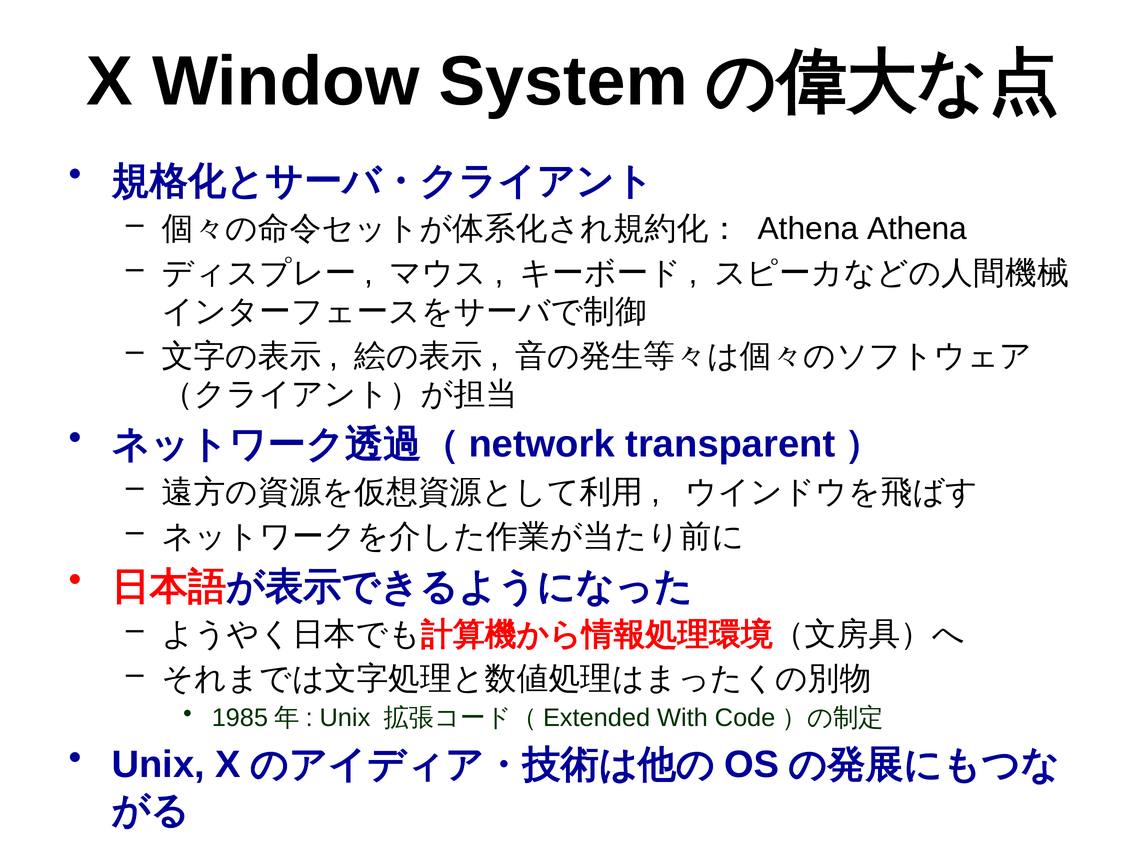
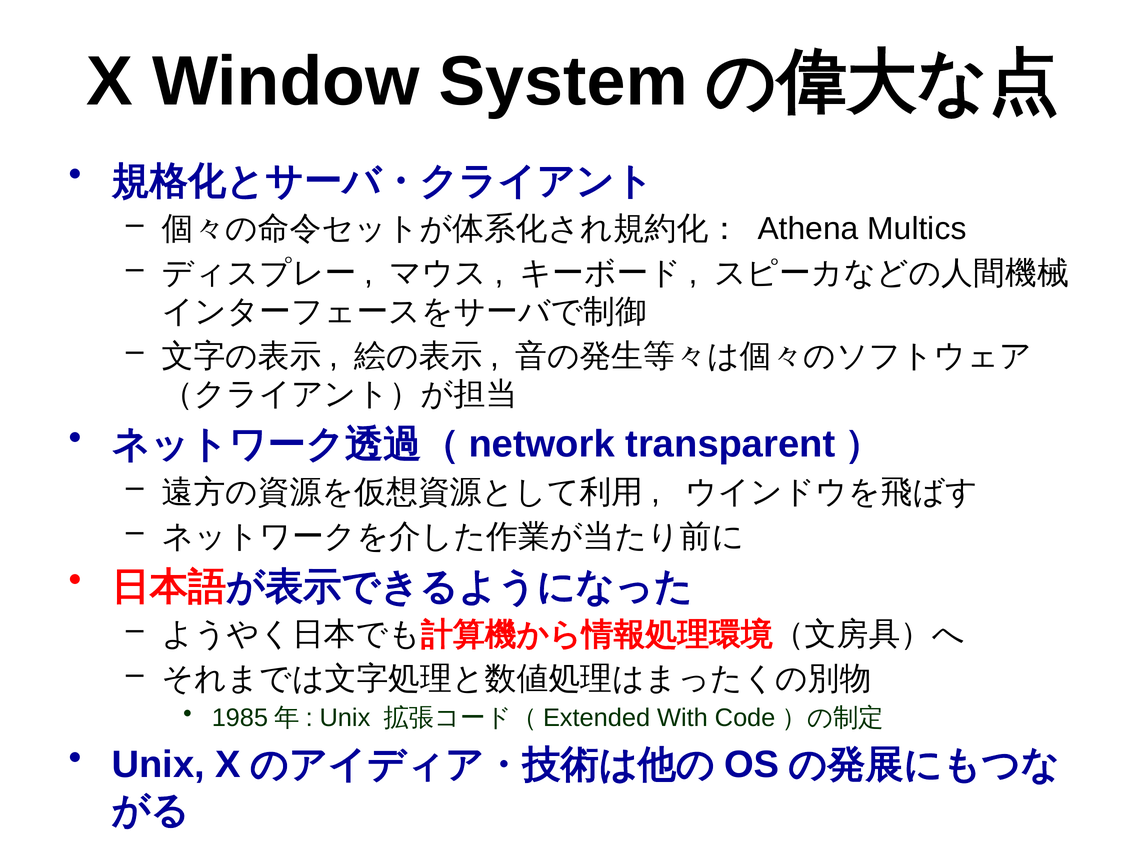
Athena Athena: Athena -> Multics (917, 229)
